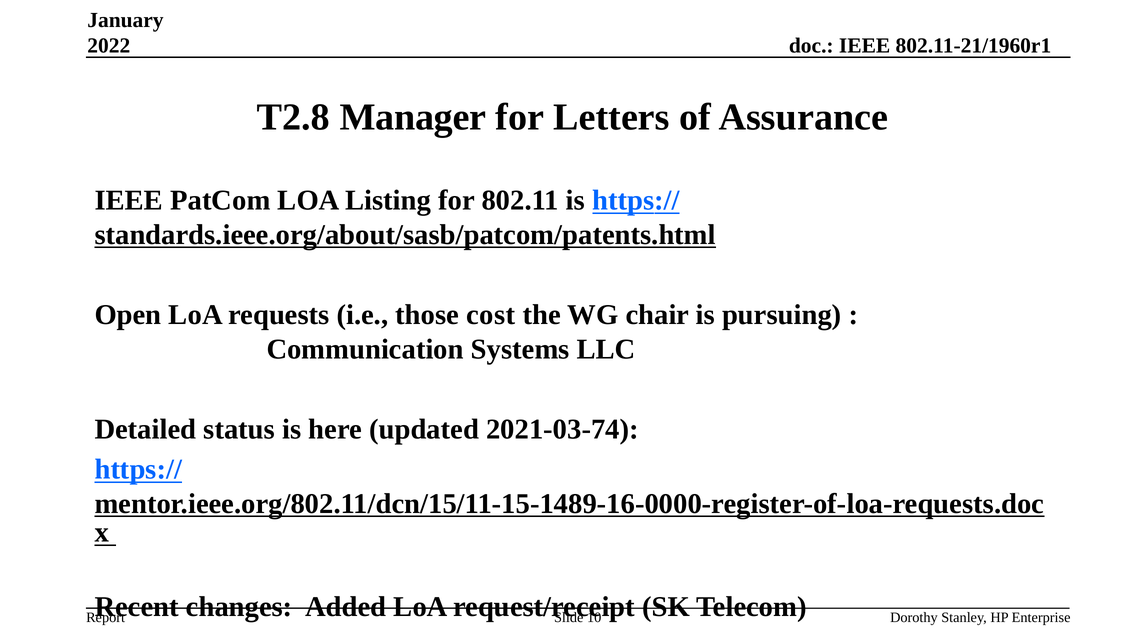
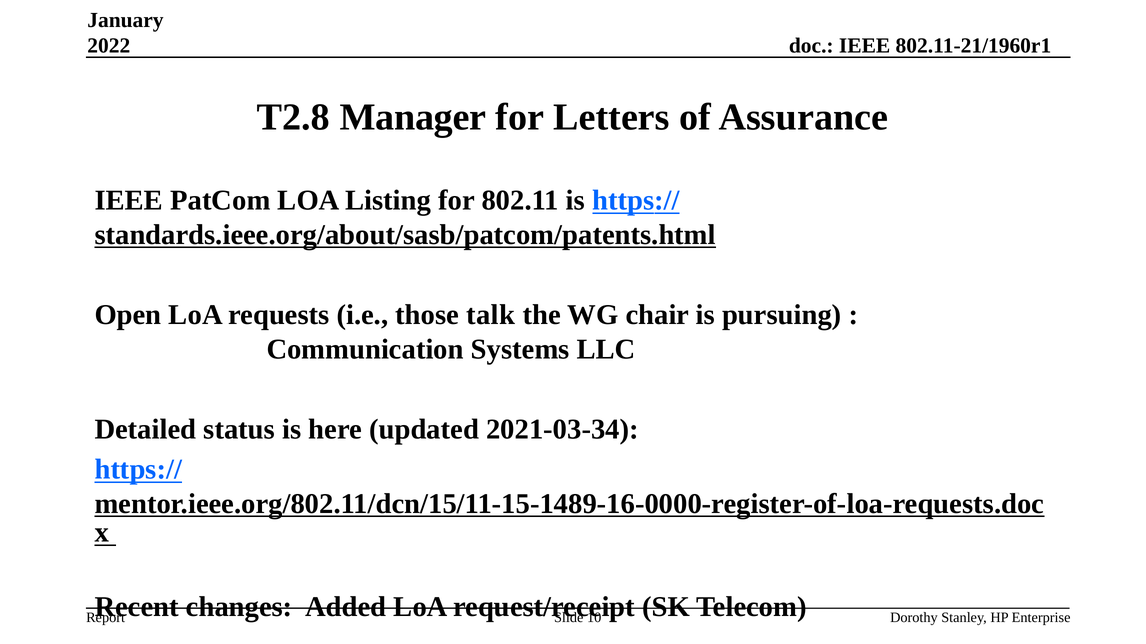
cost: cost -> talk (491, 315)
2021-03-74: 2021-03-74 -> 2021-03-34 (562, 430)
